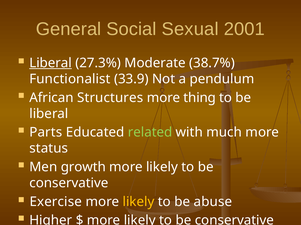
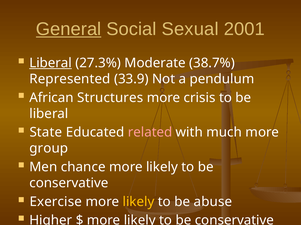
General underline: none -> present (69, 29)
Functionalist: Functionalist -> Represented (70, 79)
thing: thing -> crisis (200, 98)
Parts: Parts -> State (46, 133)
related colour: light green -> pink (150, 133)
status: status -> group (49, 149)
growth: growth -> chance (83, 168)
